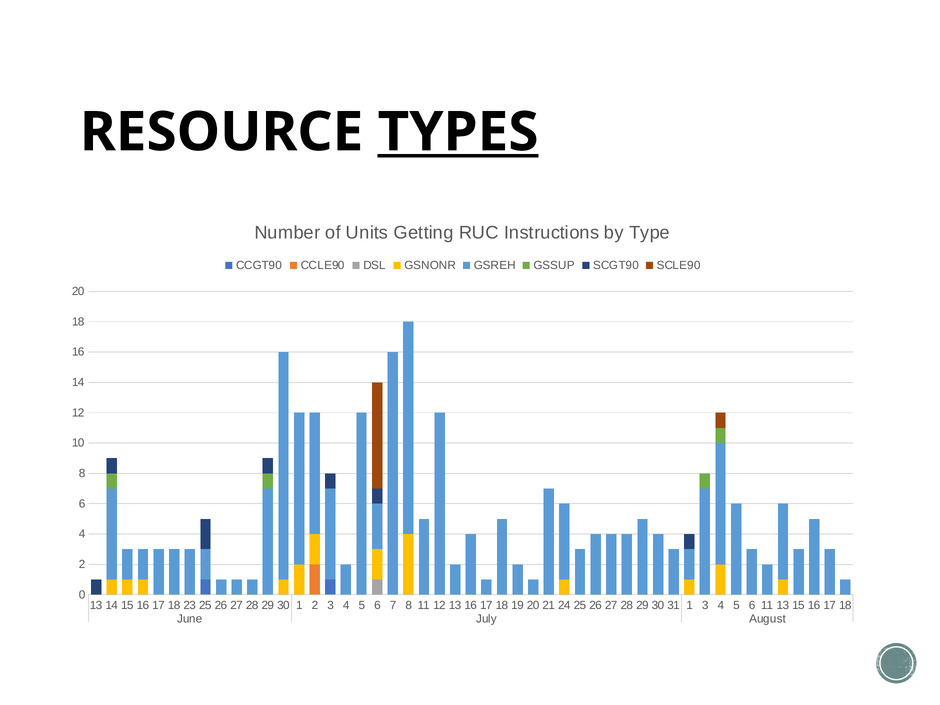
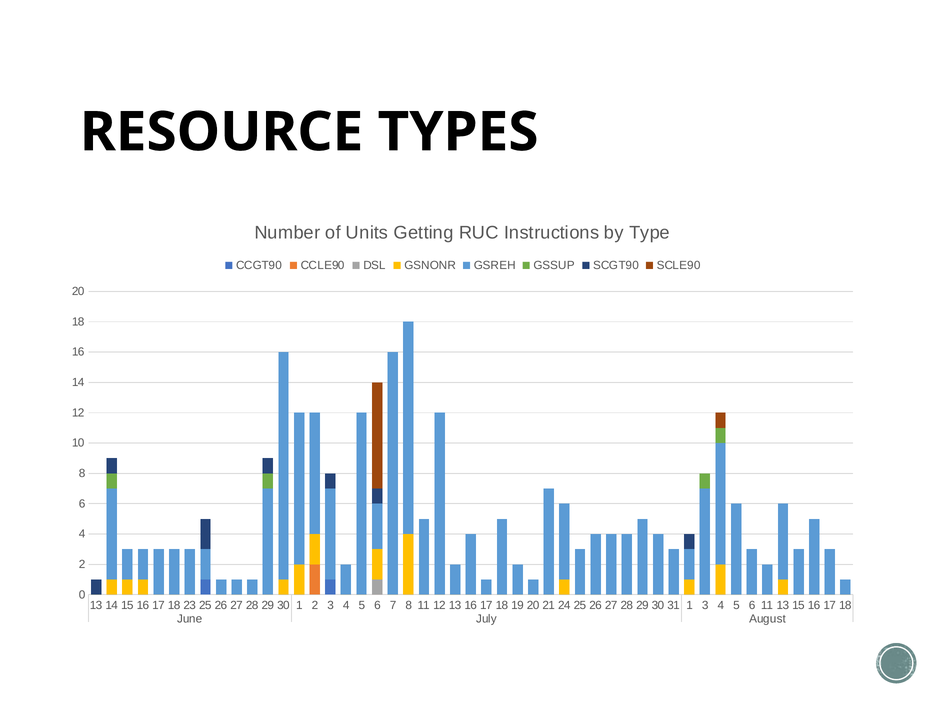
TYPES underline: present -> none (458, 132)
